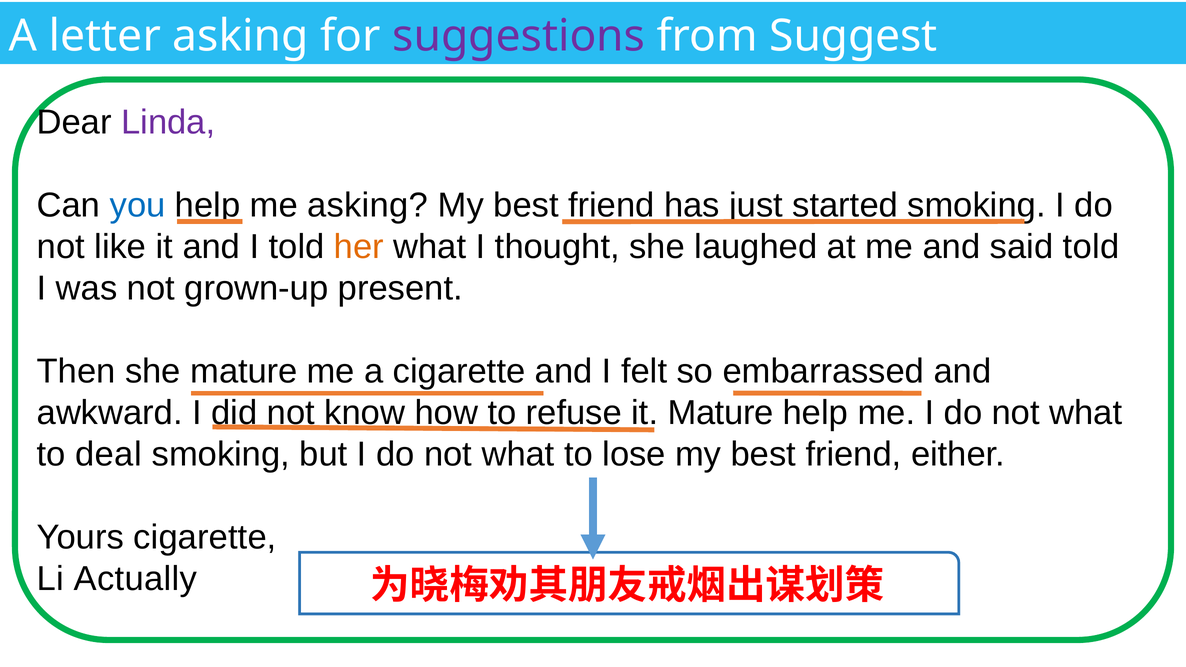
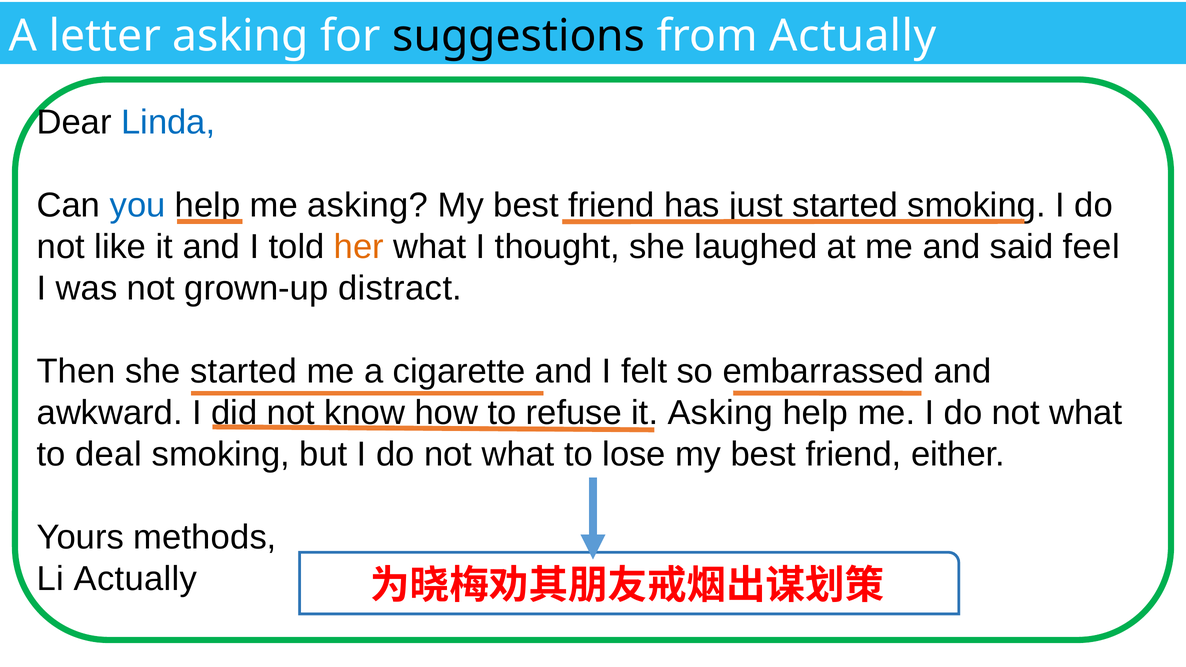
suggestions colour: purple -> black (519, 36)
from Suggest: Suggest -> Actually (853, 36)
Linda colour: purple -> blue (168, 122)
said told: told -> feel (1091, 247)
present: present -> distract (400, 288)
she mature: mature -> started (244, 371)
Mature: Mature -> Asking (720, 413)
Yours cigarette: cigarette -> methods (205, 538)
